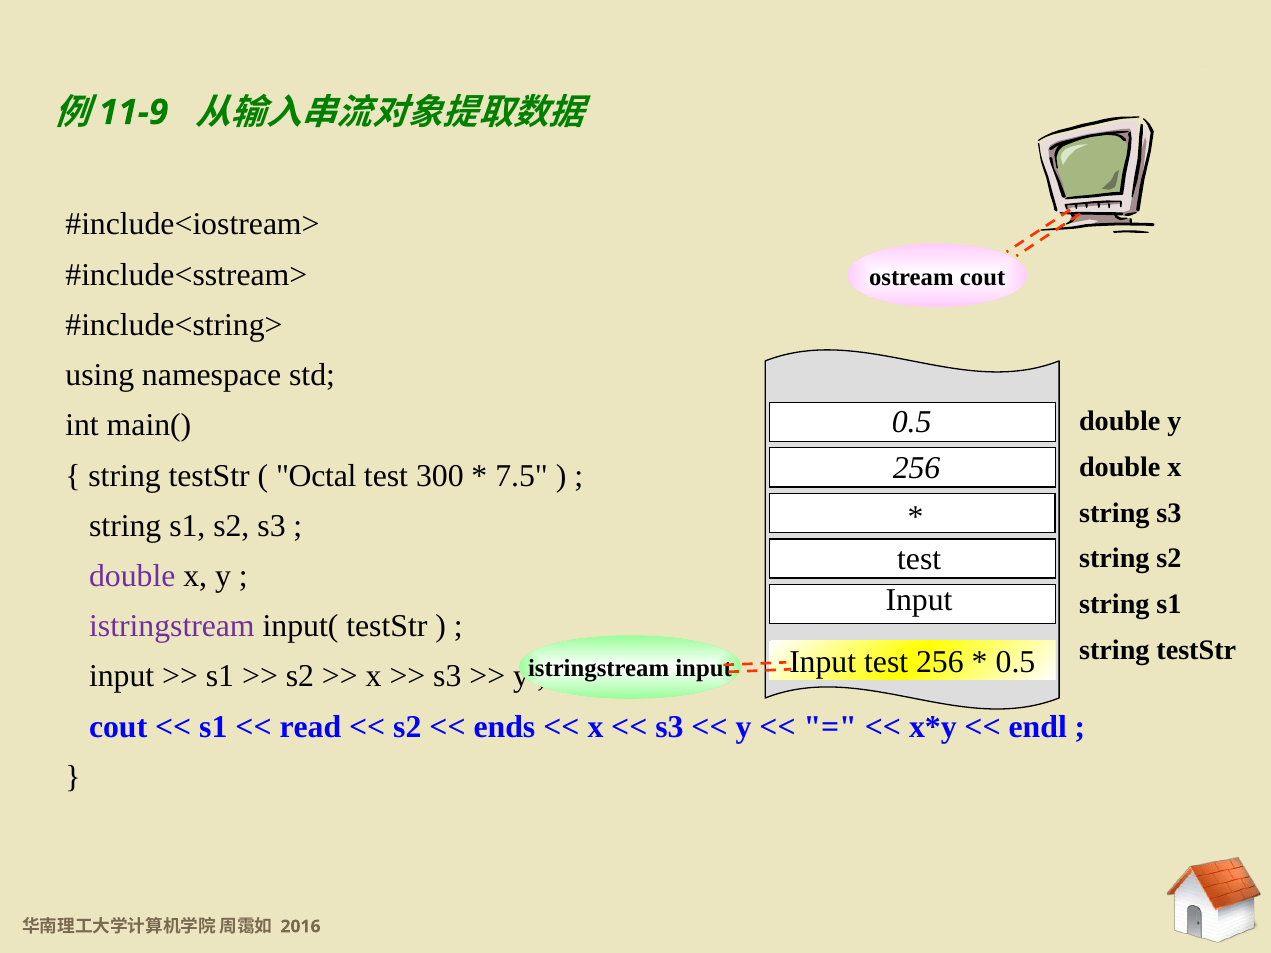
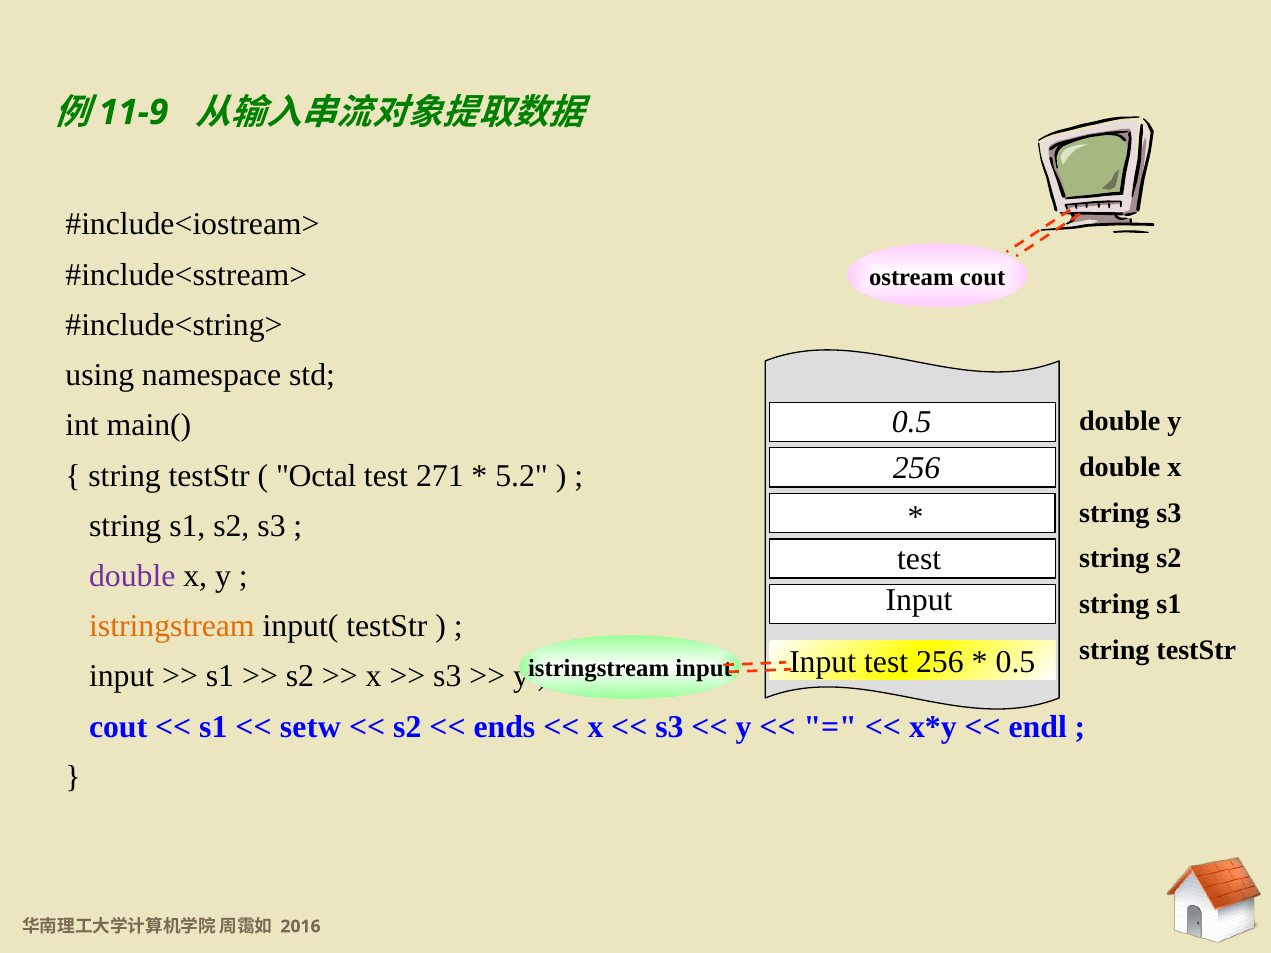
300: 300 -> 271 (440, 476)
7.5: 7.5 -> 5.2 (522, 476)
istringstream colour: purple -> orange (172, 626)
read: read -> setw (310, 727)
